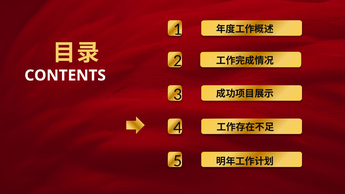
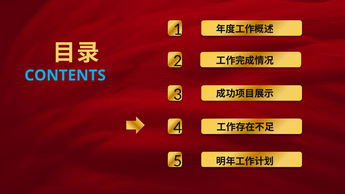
CONTENTS colour: white -> light blue (65, 75)
